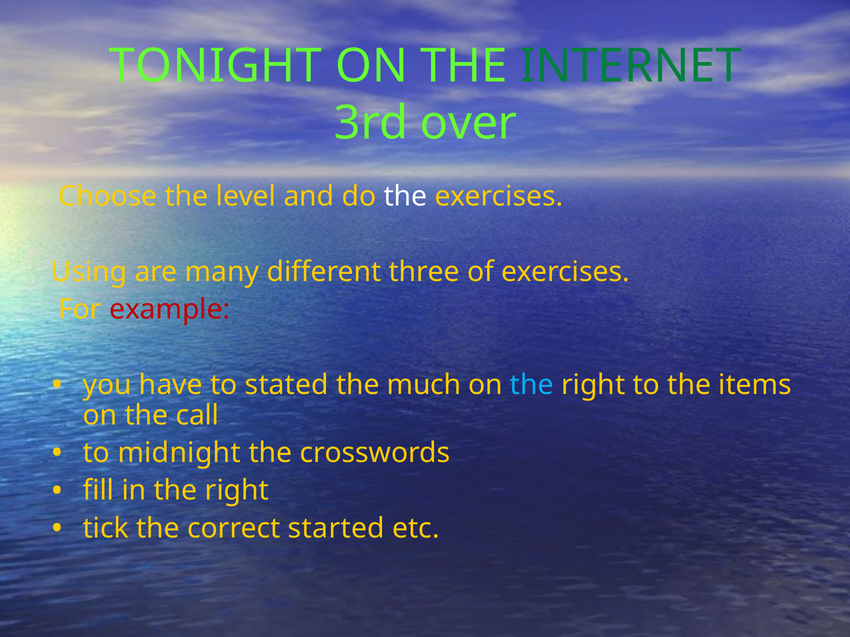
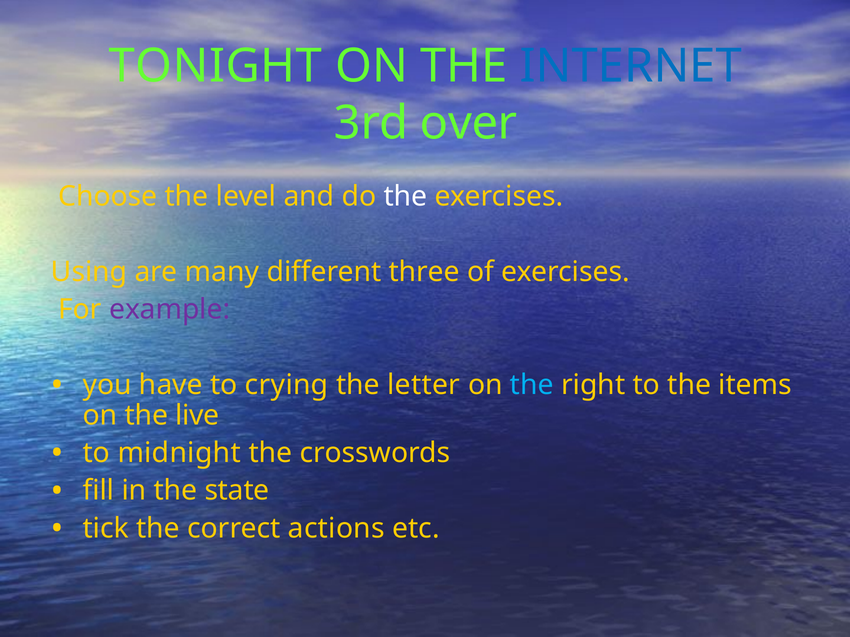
INTERNET colour: green -> blue (631, 66)
example colour: red -> purple (170, 310)
stated: stated -> crying (287, 385)
much: much -> letter (424, 385)
call: call -> live (197, 416)
in the right: right -> state (237, 491)
started: started -> actions (336, 529)
